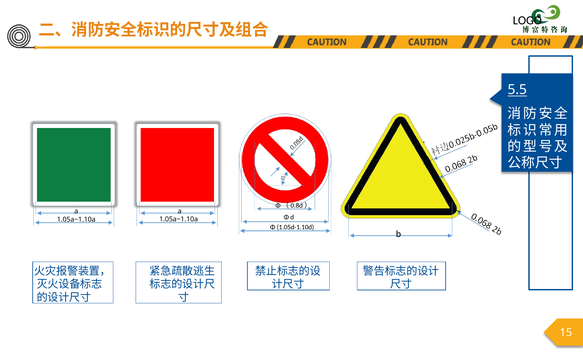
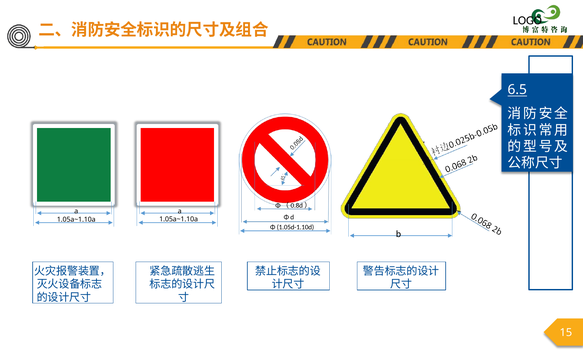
5.5: 5.5 -> 6.5 (517, 90)
